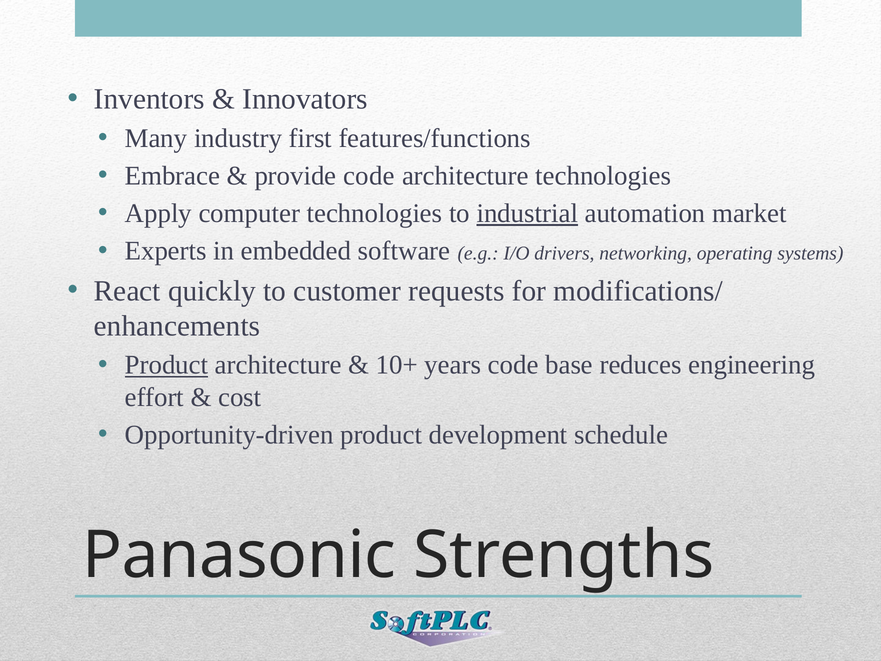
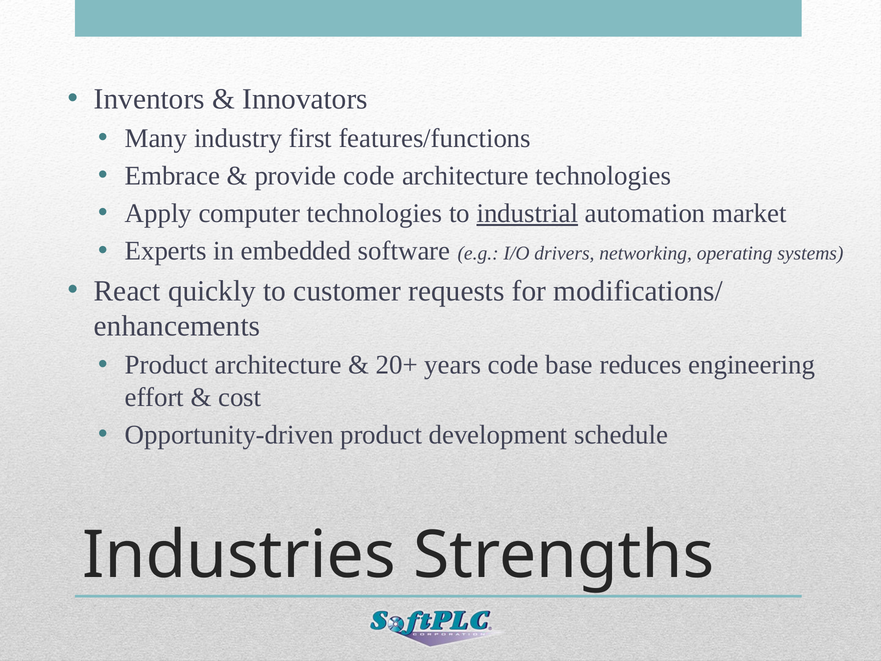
Product underline: present -> none (167, 365)
10+: 10+ -> 20+ (397, 365)
Panasonic: Panasonic -> Industries (239, 555)
